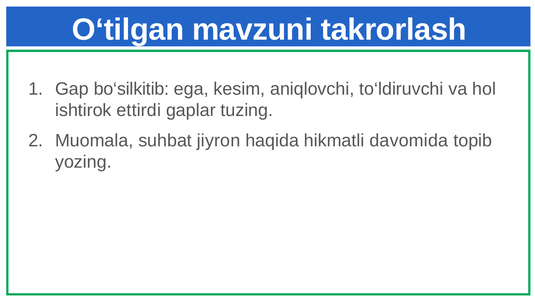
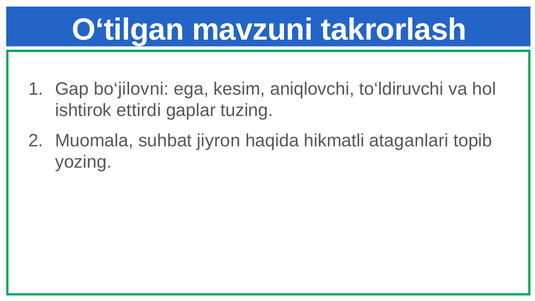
bo‘silkitib: bo‘silkitib -> bo‘jilovni (131, 89)
davomida: davomida -> ataganlari (409, 141)
